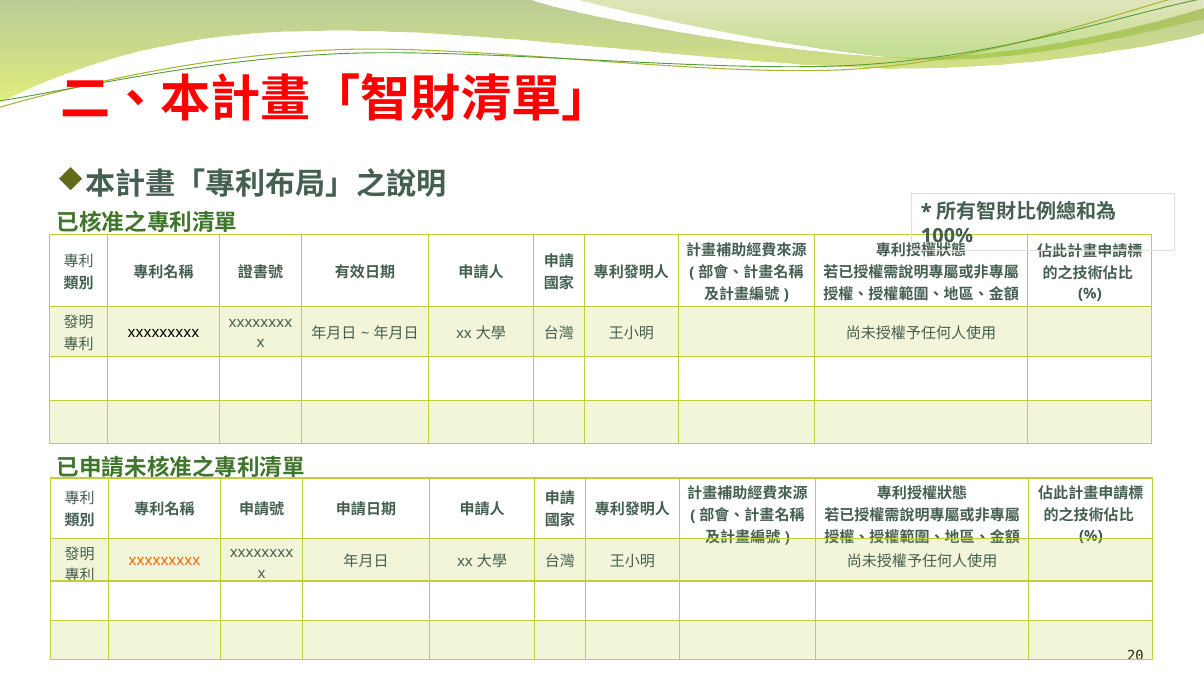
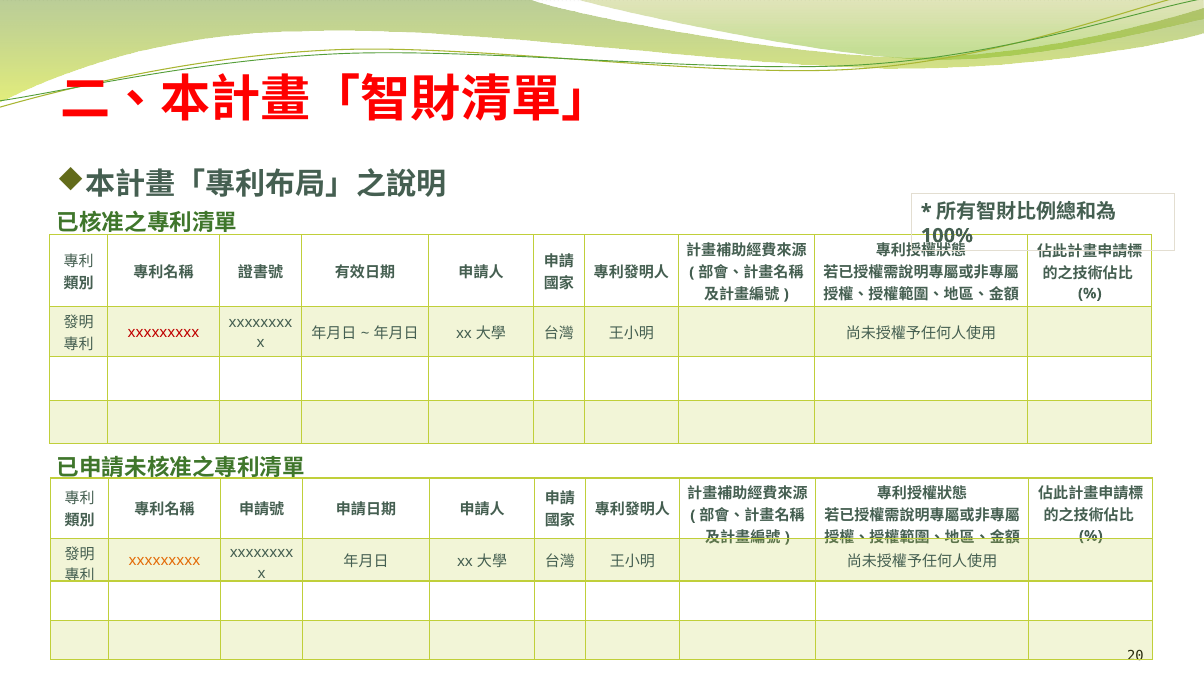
xxxxxxxxx colour: black -> red (163, 333)
